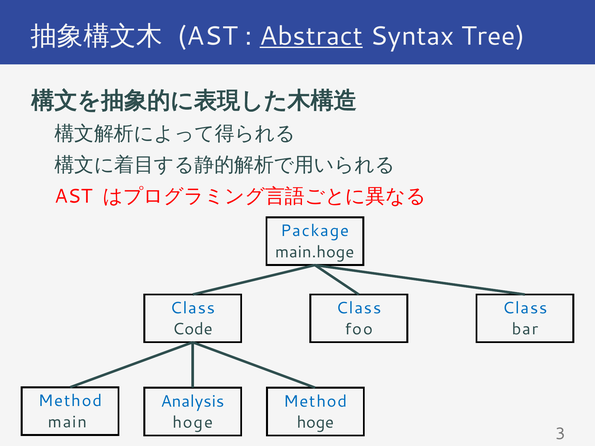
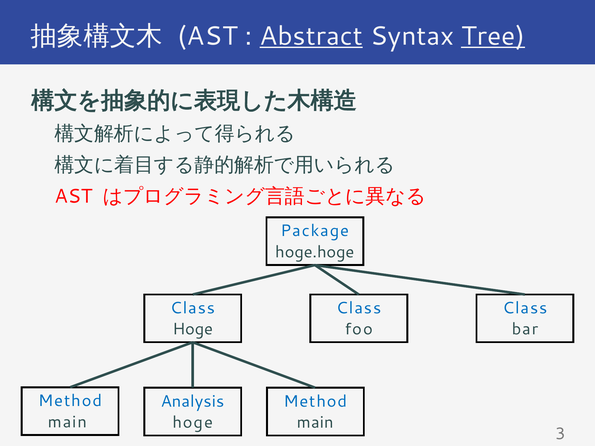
Tree underline: none -> present (493, 36)
main.hoge: main.hoge -> hoge.hoge (315, 252)
Code: Code -> Hoge (193, 329)
hoge: hoge -> main (315, 423)
